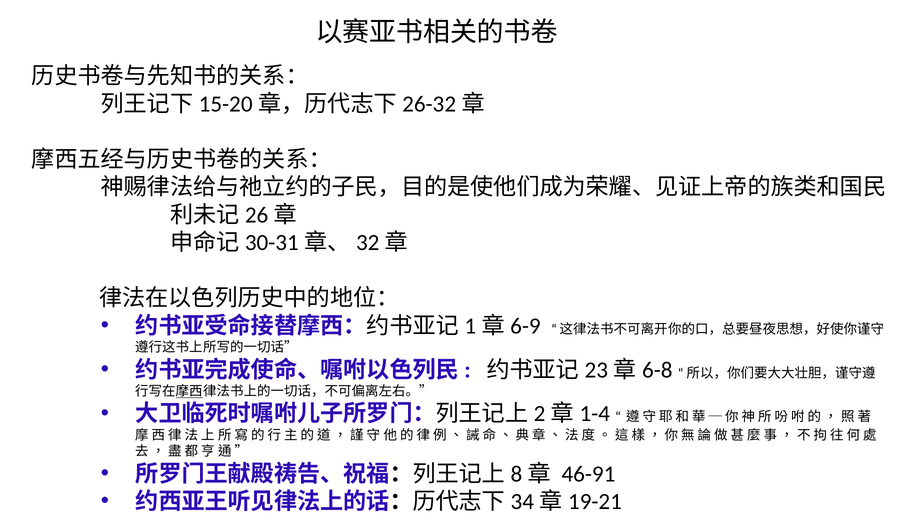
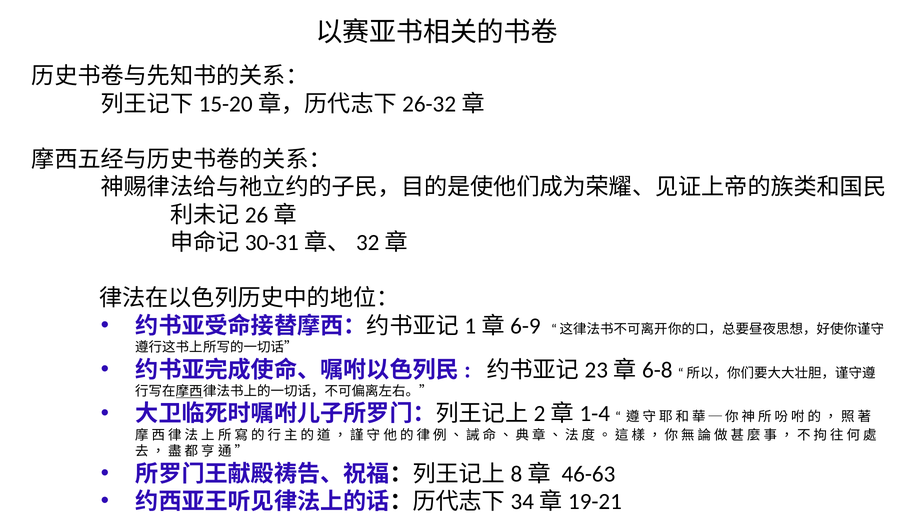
46-91: 46-91 -> 46-63 (588, 474)
